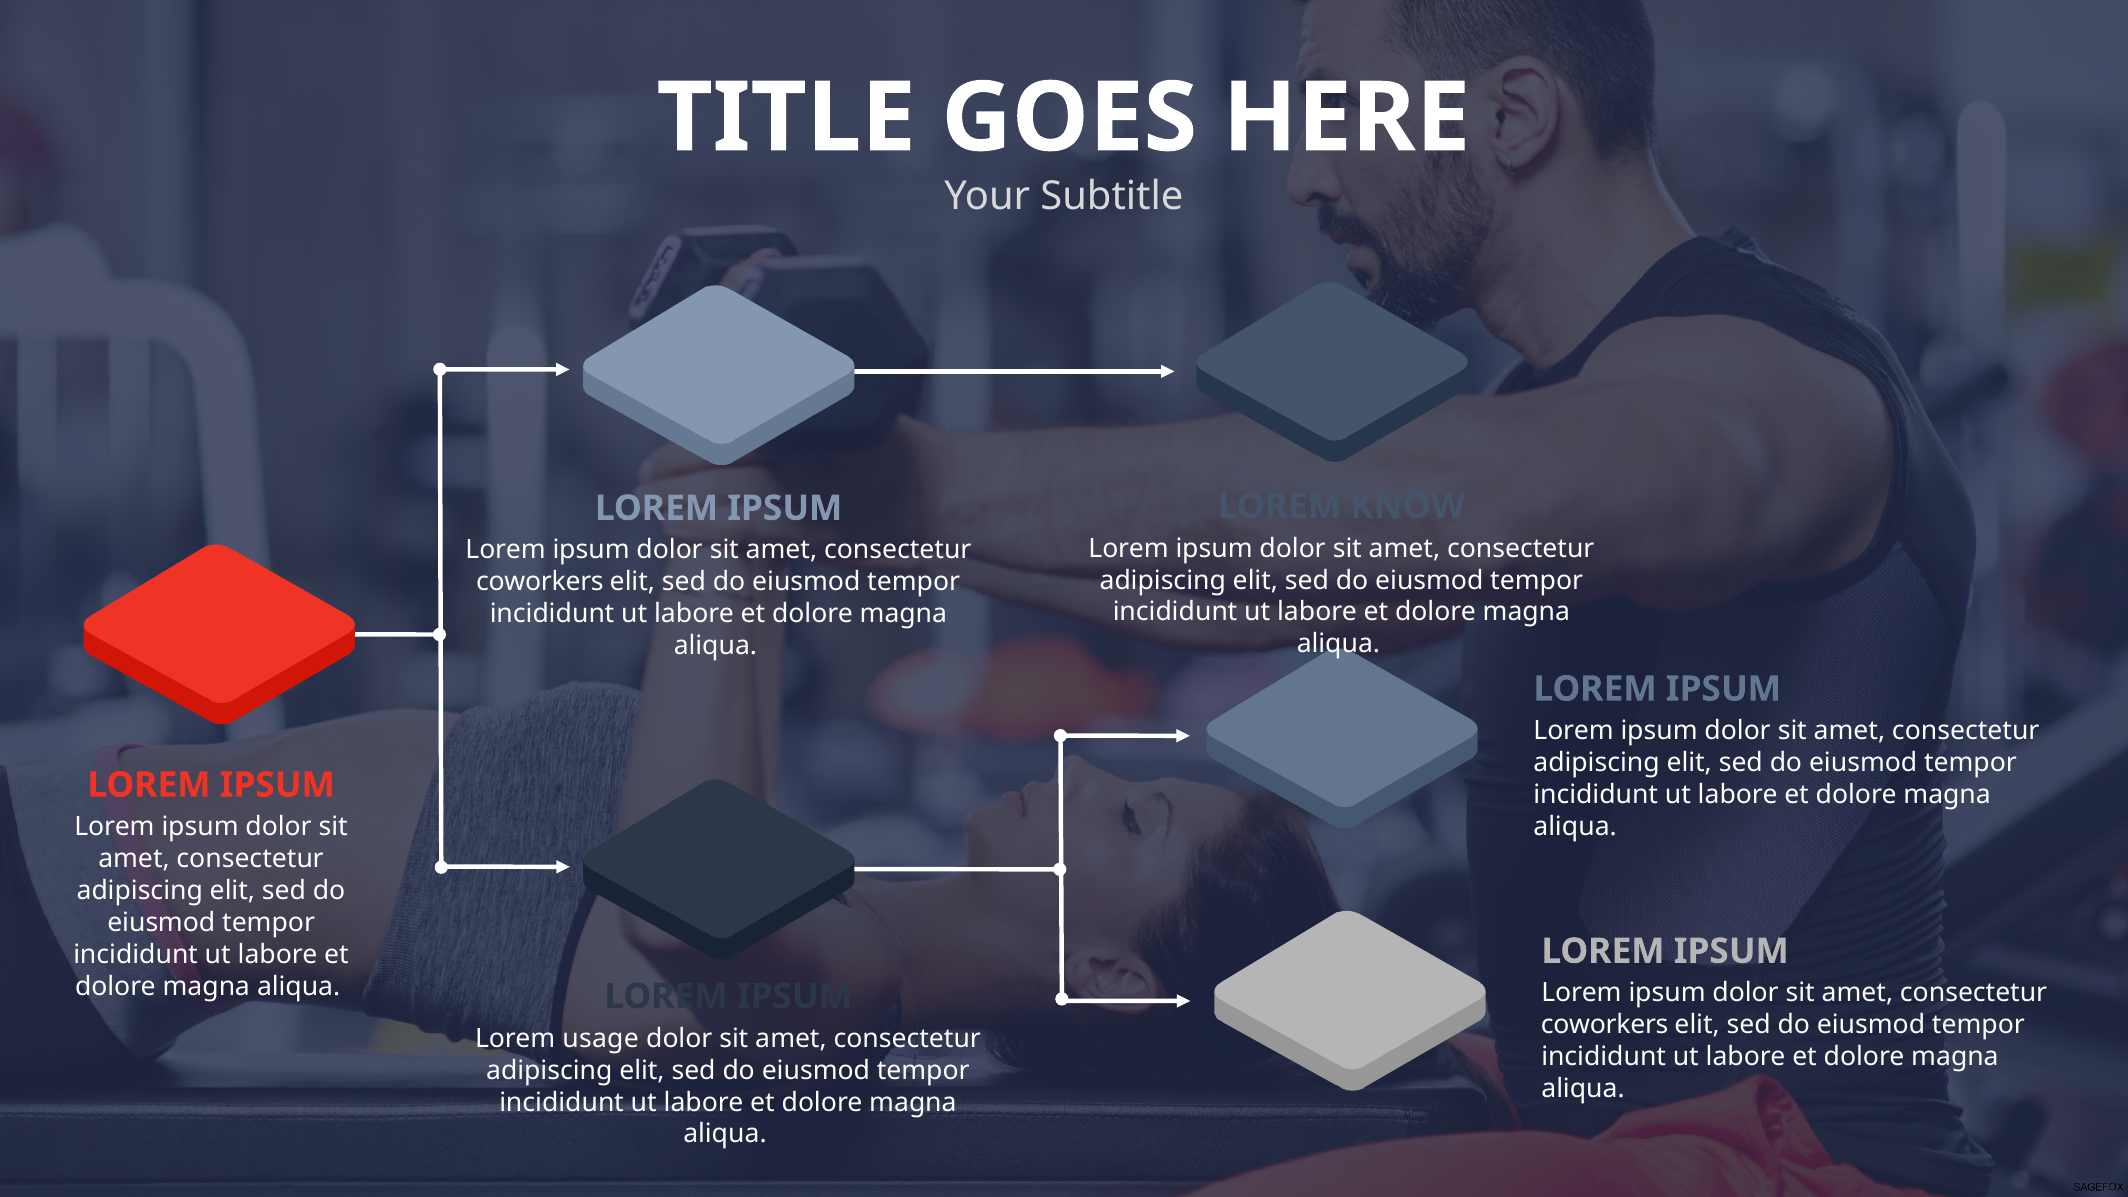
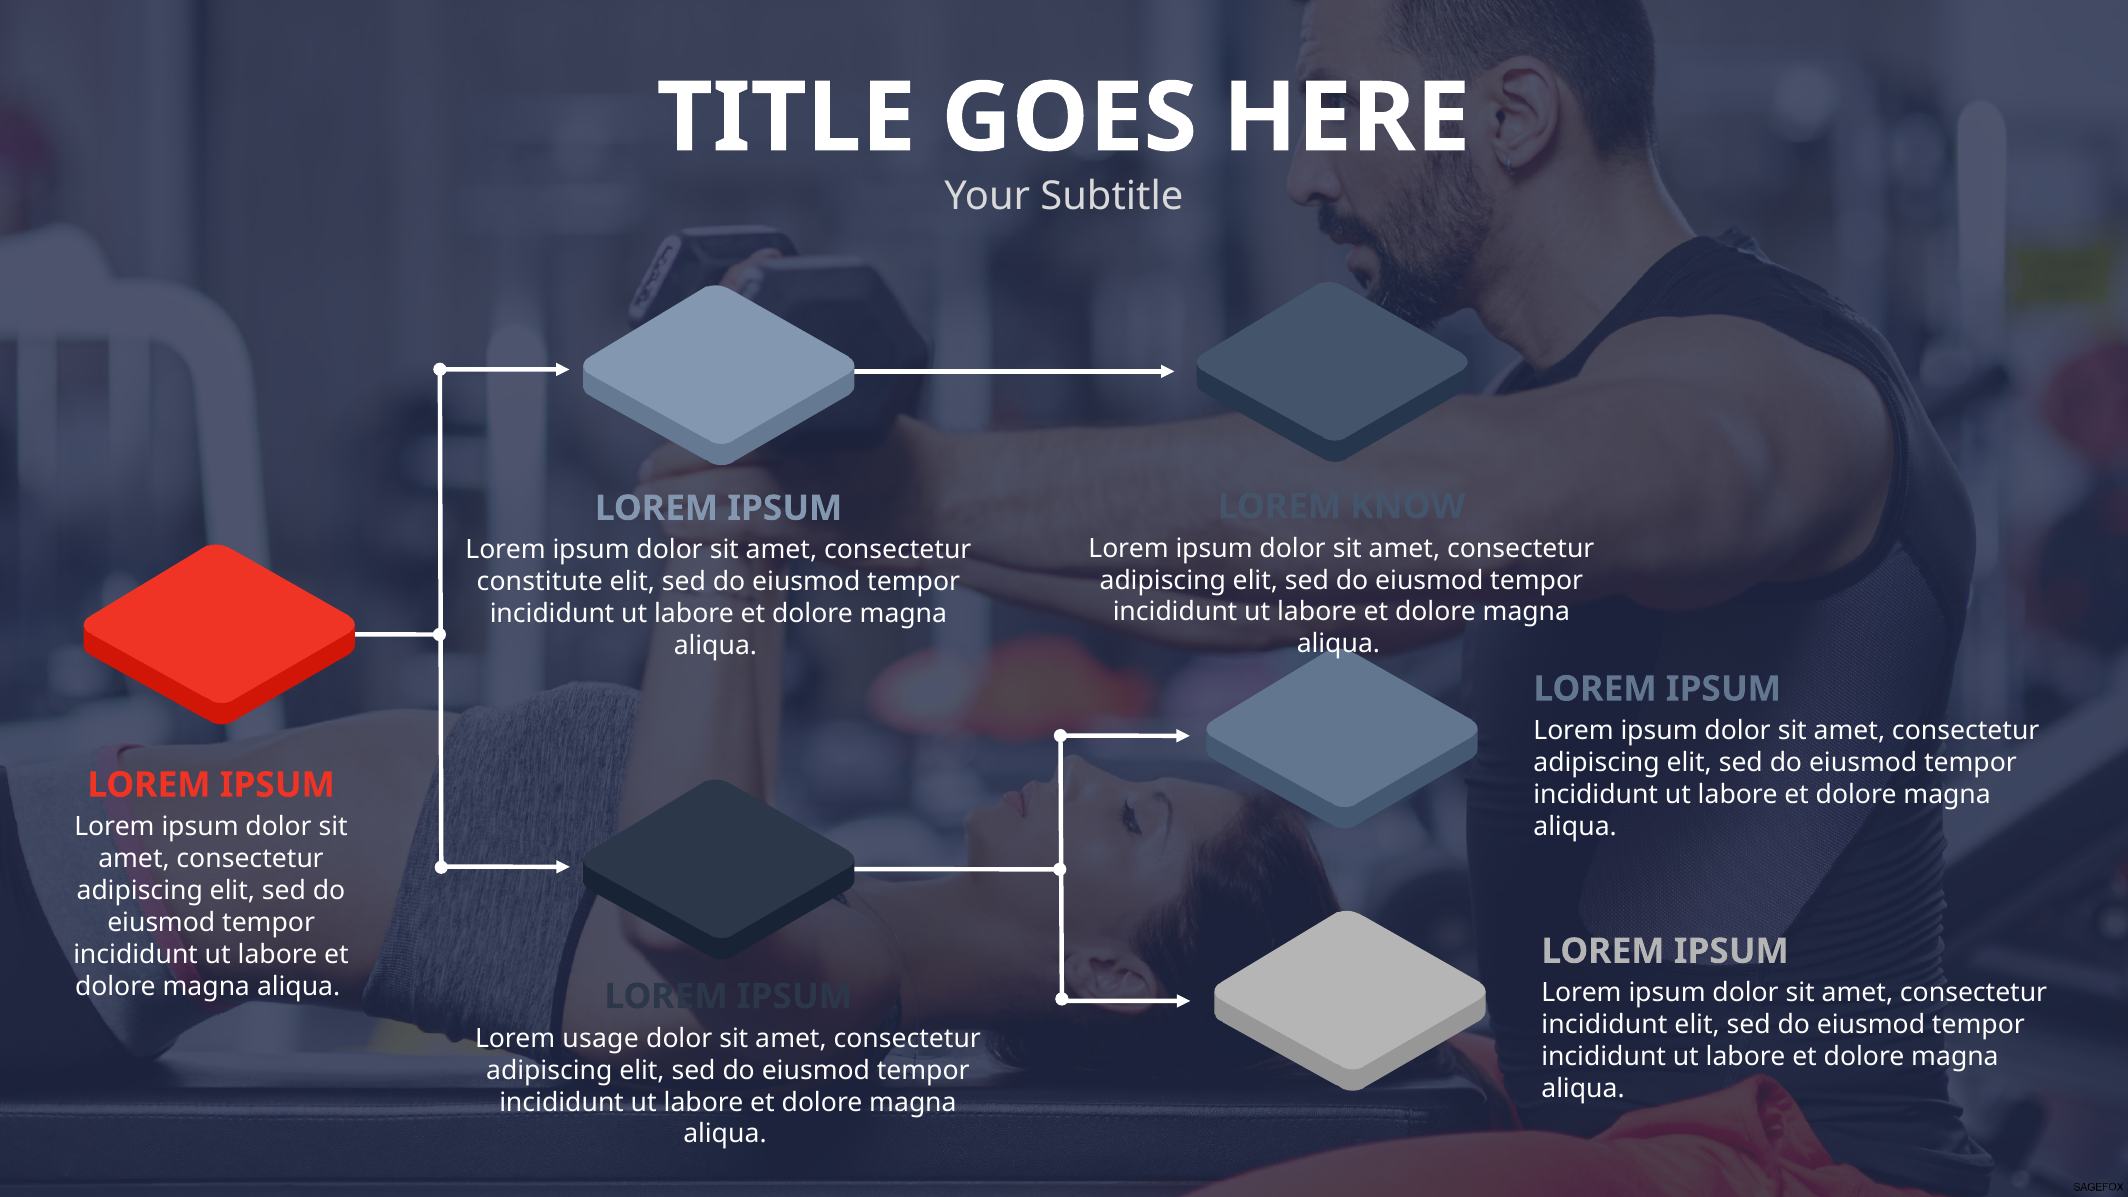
coworkers: coworkers -> constitute (540, 582)
coworkers: coworkers -> incididunt (1604, 1025)
